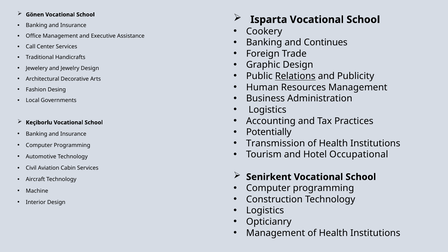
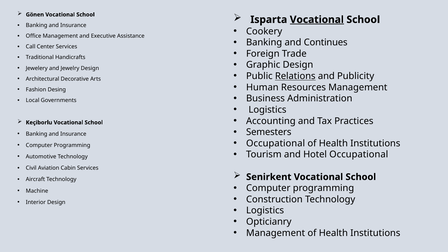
Vocational underline: none -> present (317, 20)
Potentially: Potentially -> Semesters (269, 132)
Transmission: Transmission -> Occupational (276, 143)
